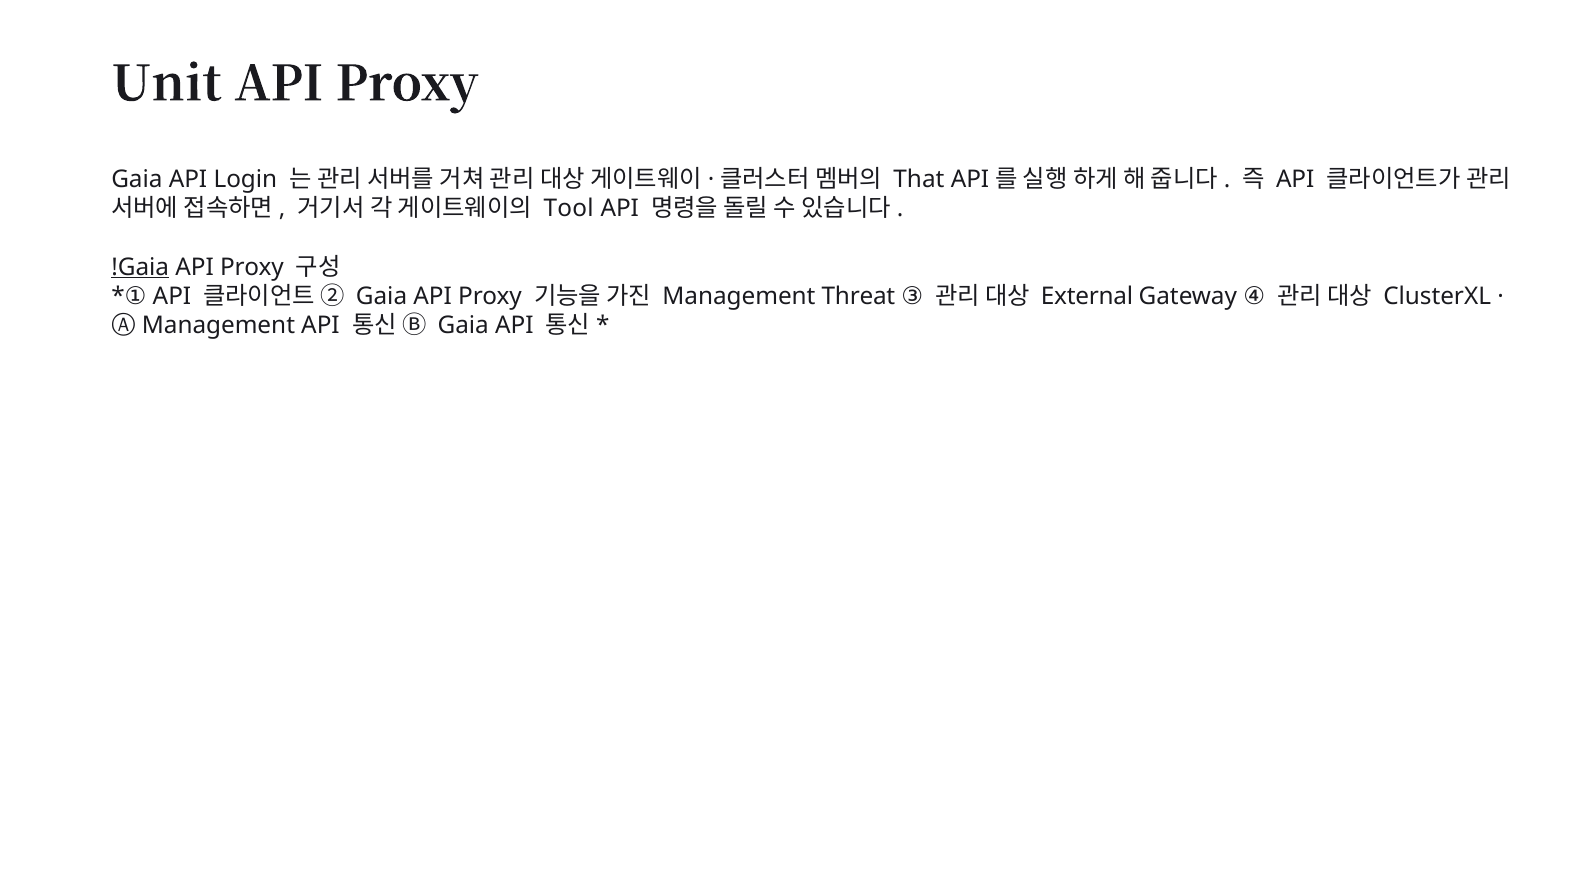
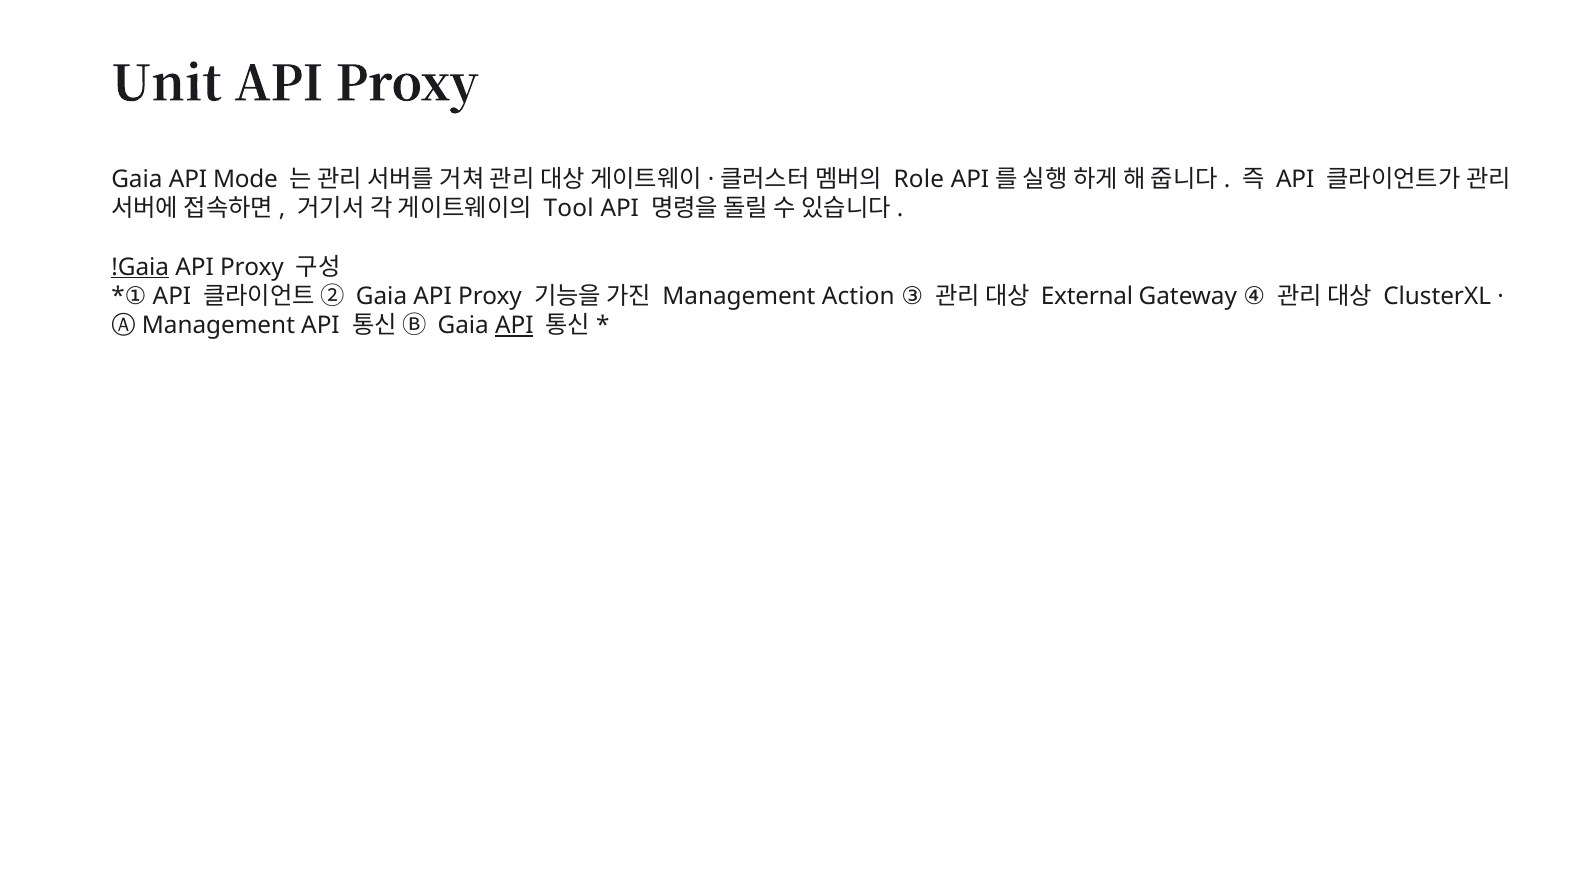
Login: Login -> Mode (246, 179)
That: That -> Role (919, 179)
Threat: Threat -> Action (858, 296)
API underline: none -> present (514, 325)
